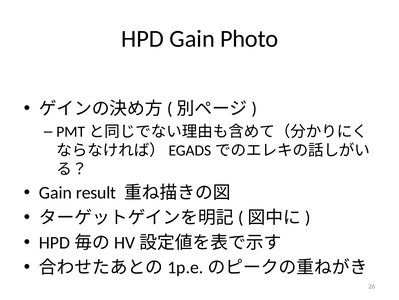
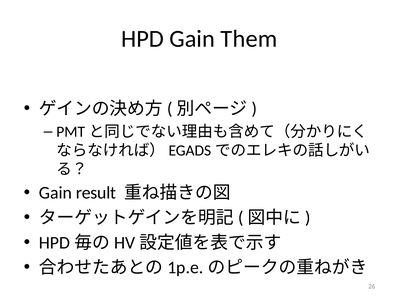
Photo: Photo -> Them (249, 39)
